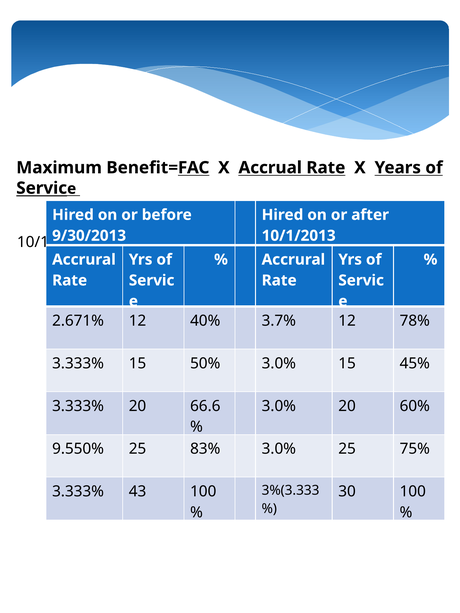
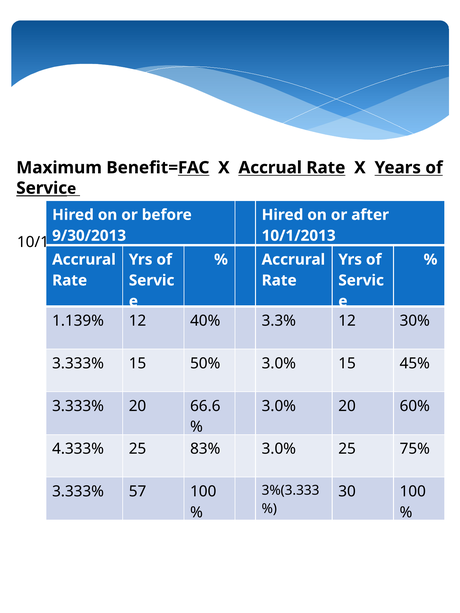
2.671%: 2.671% -> 1.139% (78, 321)
3.7%: 3.7% -> 3.3% (279, 321)
78%: 78% -> 30% (415, 321)
9.550%: 9.550% -> 4.333% (78, 449)
43: 43 -> 57 (138, 492)
